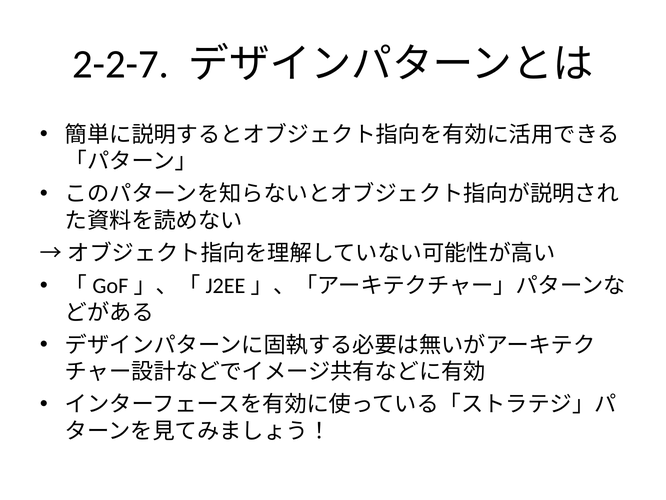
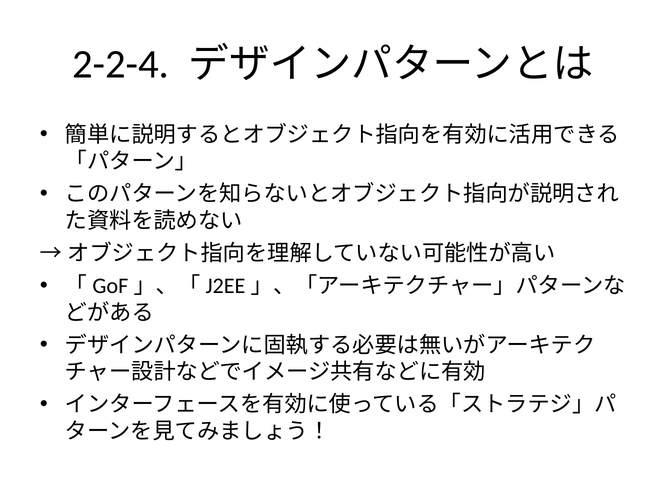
2-2-7: 2-2-7 -> 2-2-4 (121, 64)
